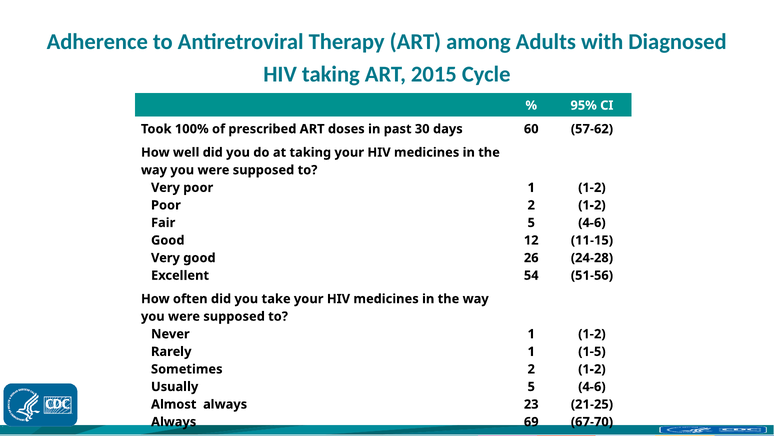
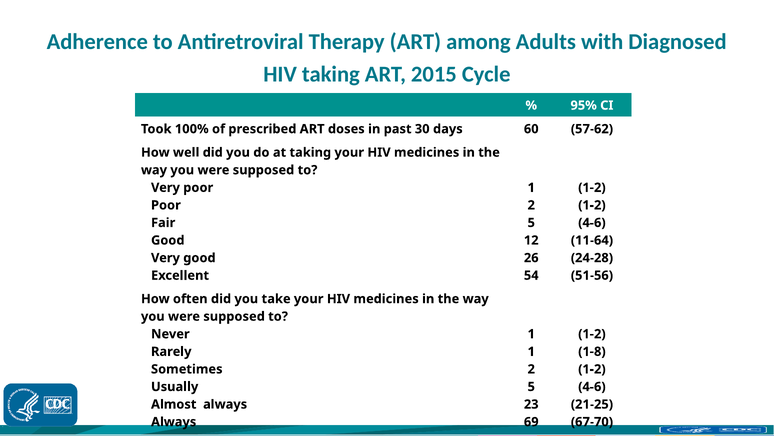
11-15: 11-15 -> 11-64 (592, 240)
1-5: 1-5 -> 1-8 (592, 351)
